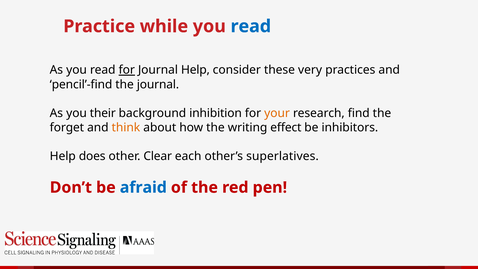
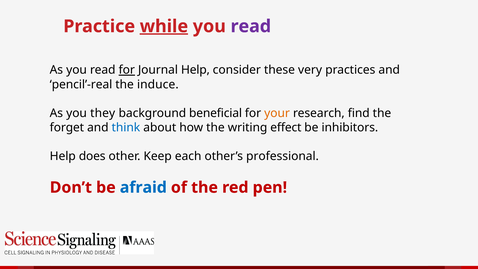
while underline: none -> present (164, 26)
read colour: blue -> purple (251, 26)
pencil’-find: pencil’-find -> pencil’-real (81, 84)
the journal: journal -> induce (158, 84)
their: their -> they (103, 113)
inhibition: inhibition -> beneficial (216, 113)
think colour: orange -> blue (126, 127)
Clear: Clear -> Keep (158, 156)
superlatives: superlatives -> professional (283, 156)
